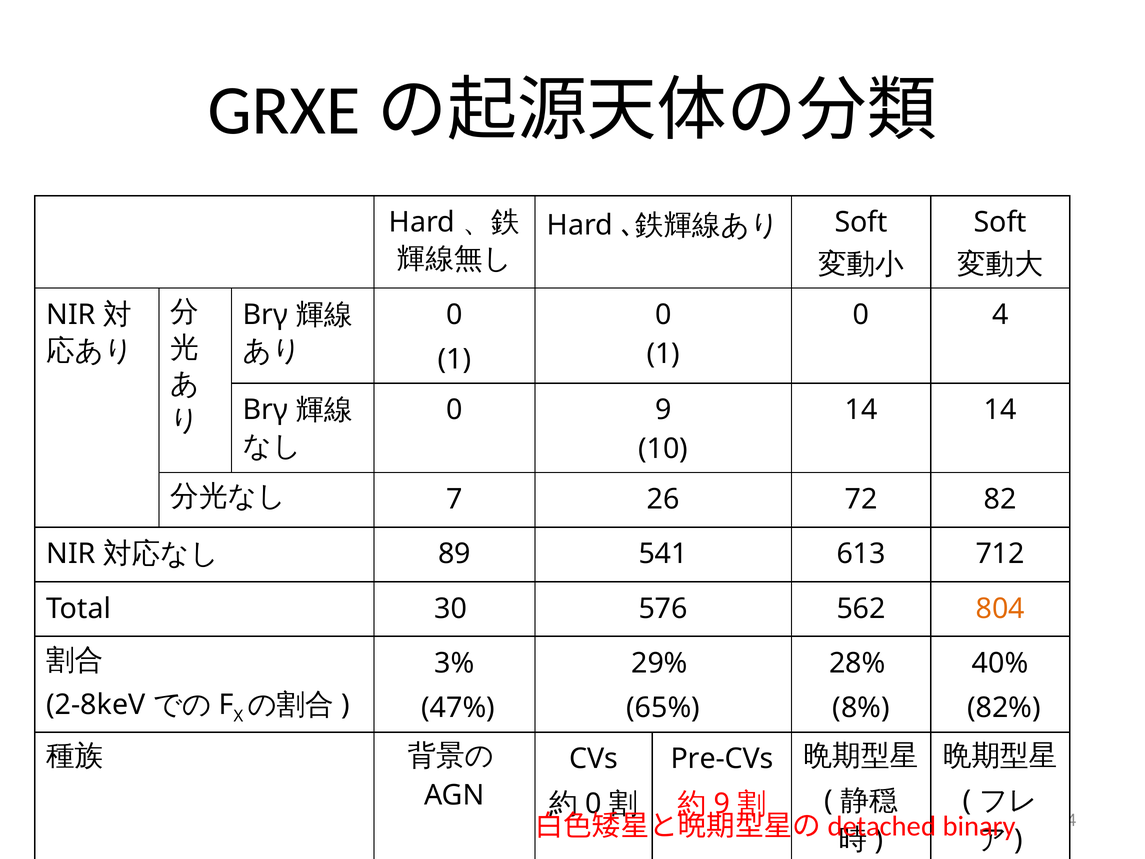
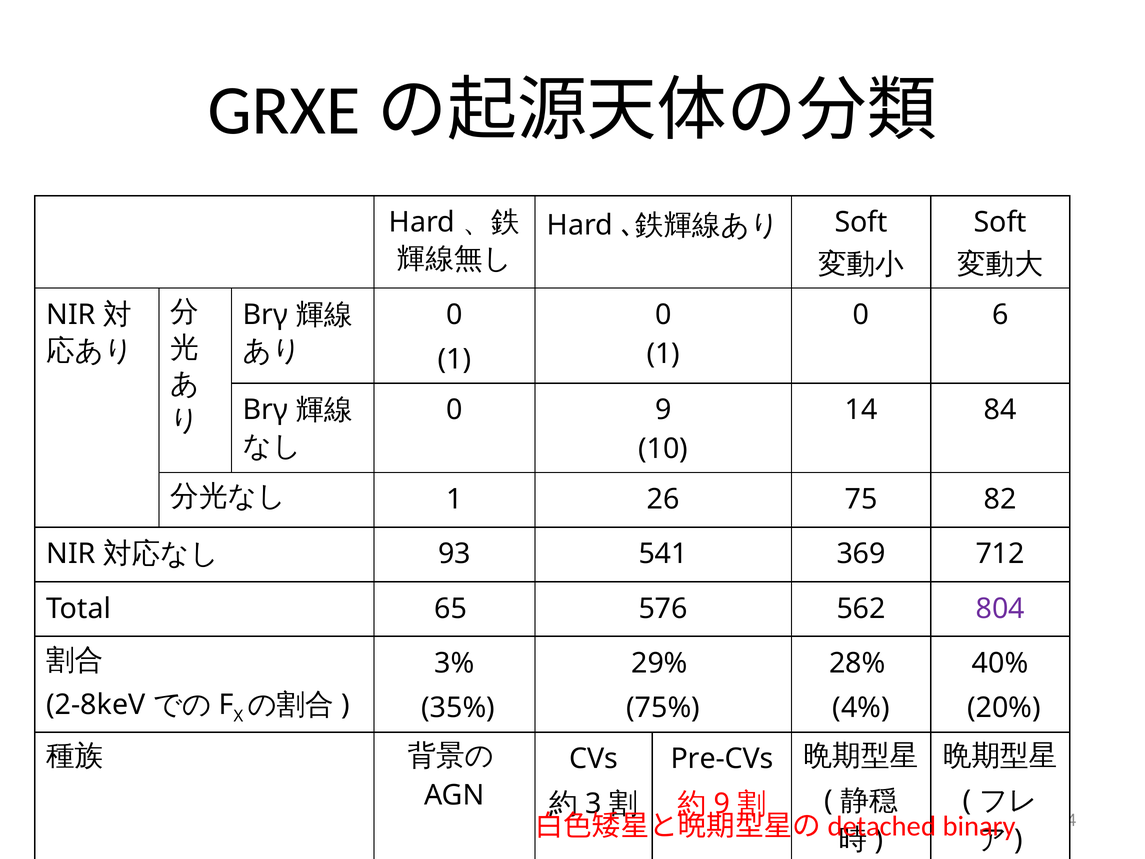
4: 4 -> 6 (1000, 315)
14 14: 14 -> 84 (1000, 410)
7: 7 -> 1 (455, 499)
72: 72 -> 75 (861, 499)
89: 89 -> 93 (455, 554)
613: 613 -> 369 (861, 554)
30: 30 -> 65 (451, 608)
804 colour: orange -> purple (1000, 608)
47%: 47% -> 35% (458, 708)
65%: 65% -> 75% (663, 708)
8%: 8% -> 4% (861, 708)
82%: 82% -> 20% (1004, 708)
0: 0 -> 3 (593, 803)
